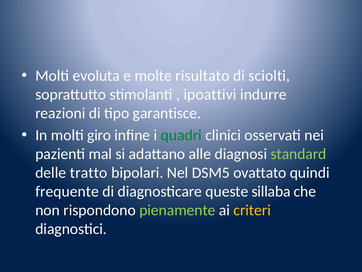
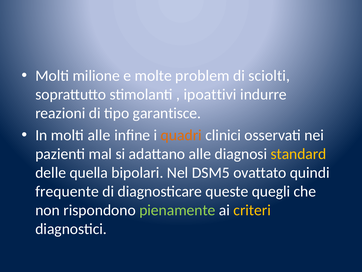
evoluta: evoluta -> milione (96, 76)
risultato: risultato -> problem (202, 76)
molti giro: giro -> alle (99, 135)
quadri colour: green -> orange (181, 135)
standard colour: light green -> yellow (298, 154)
tratto: tratto -> quella (89, 172)
sillaba: sillaba -> quegli (271, 191)
